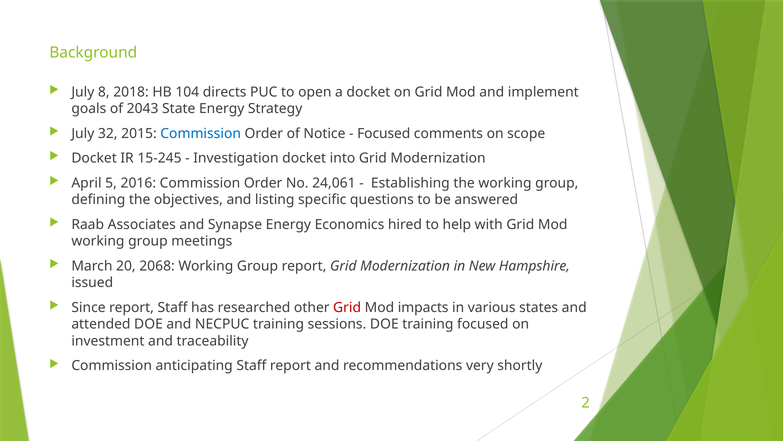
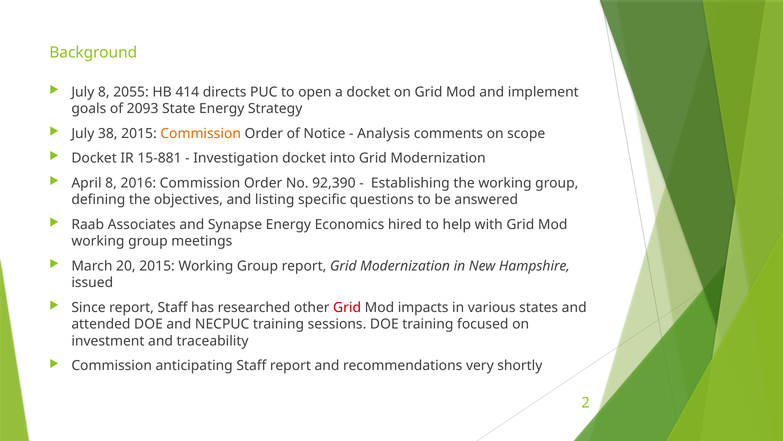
2018: 2018 -> 2055 (131, 92)
104: 104 -> 414 (187, 92)
2043: 2043 -> 2093 (143, 109)
32: 32 -> 38 (108, 133)
Commission colour: blue -> orange (201, 133)
Focused: Focused -> Analysis (384, 133)
15-245: 15-245 -> 15-881 (160, 158)
April 5: 5 -> 8 (111, 183)
24,061: 24,061 -> 92,390 (334, 183)
20 2068: 2068 -> 2015 (157, 266)
